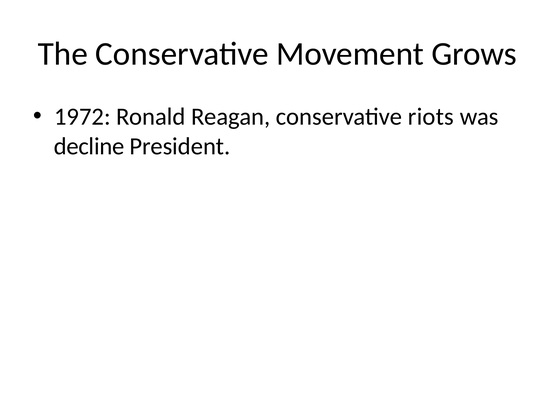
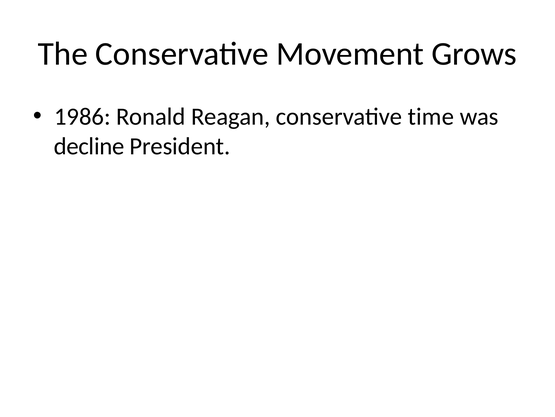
1972: 1972 -> 1986 (82, 116)
riots: riots -> time (431, 116)
